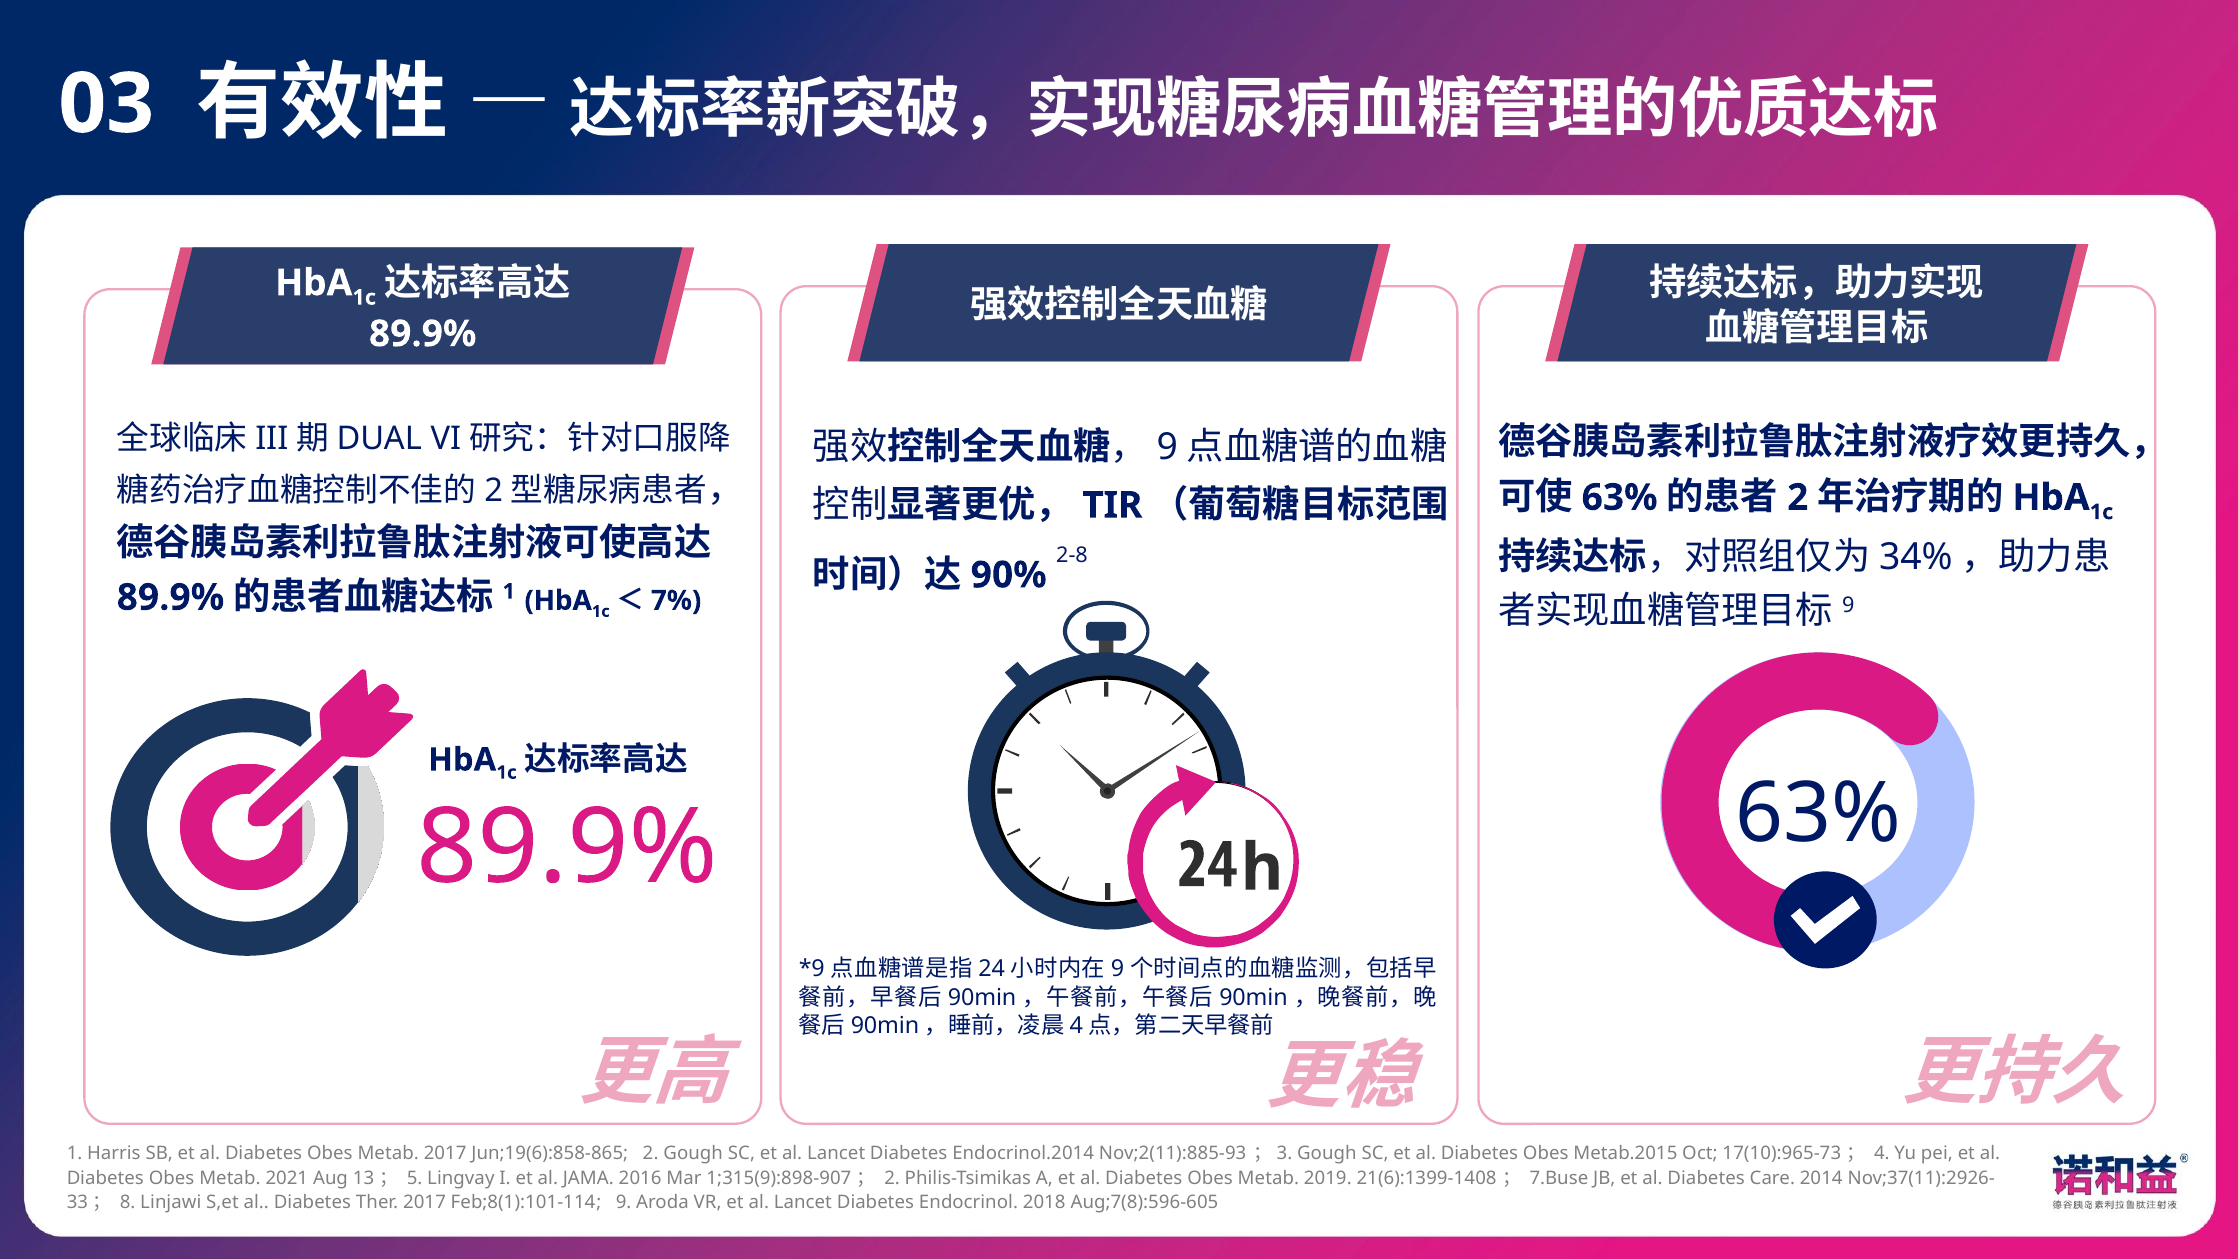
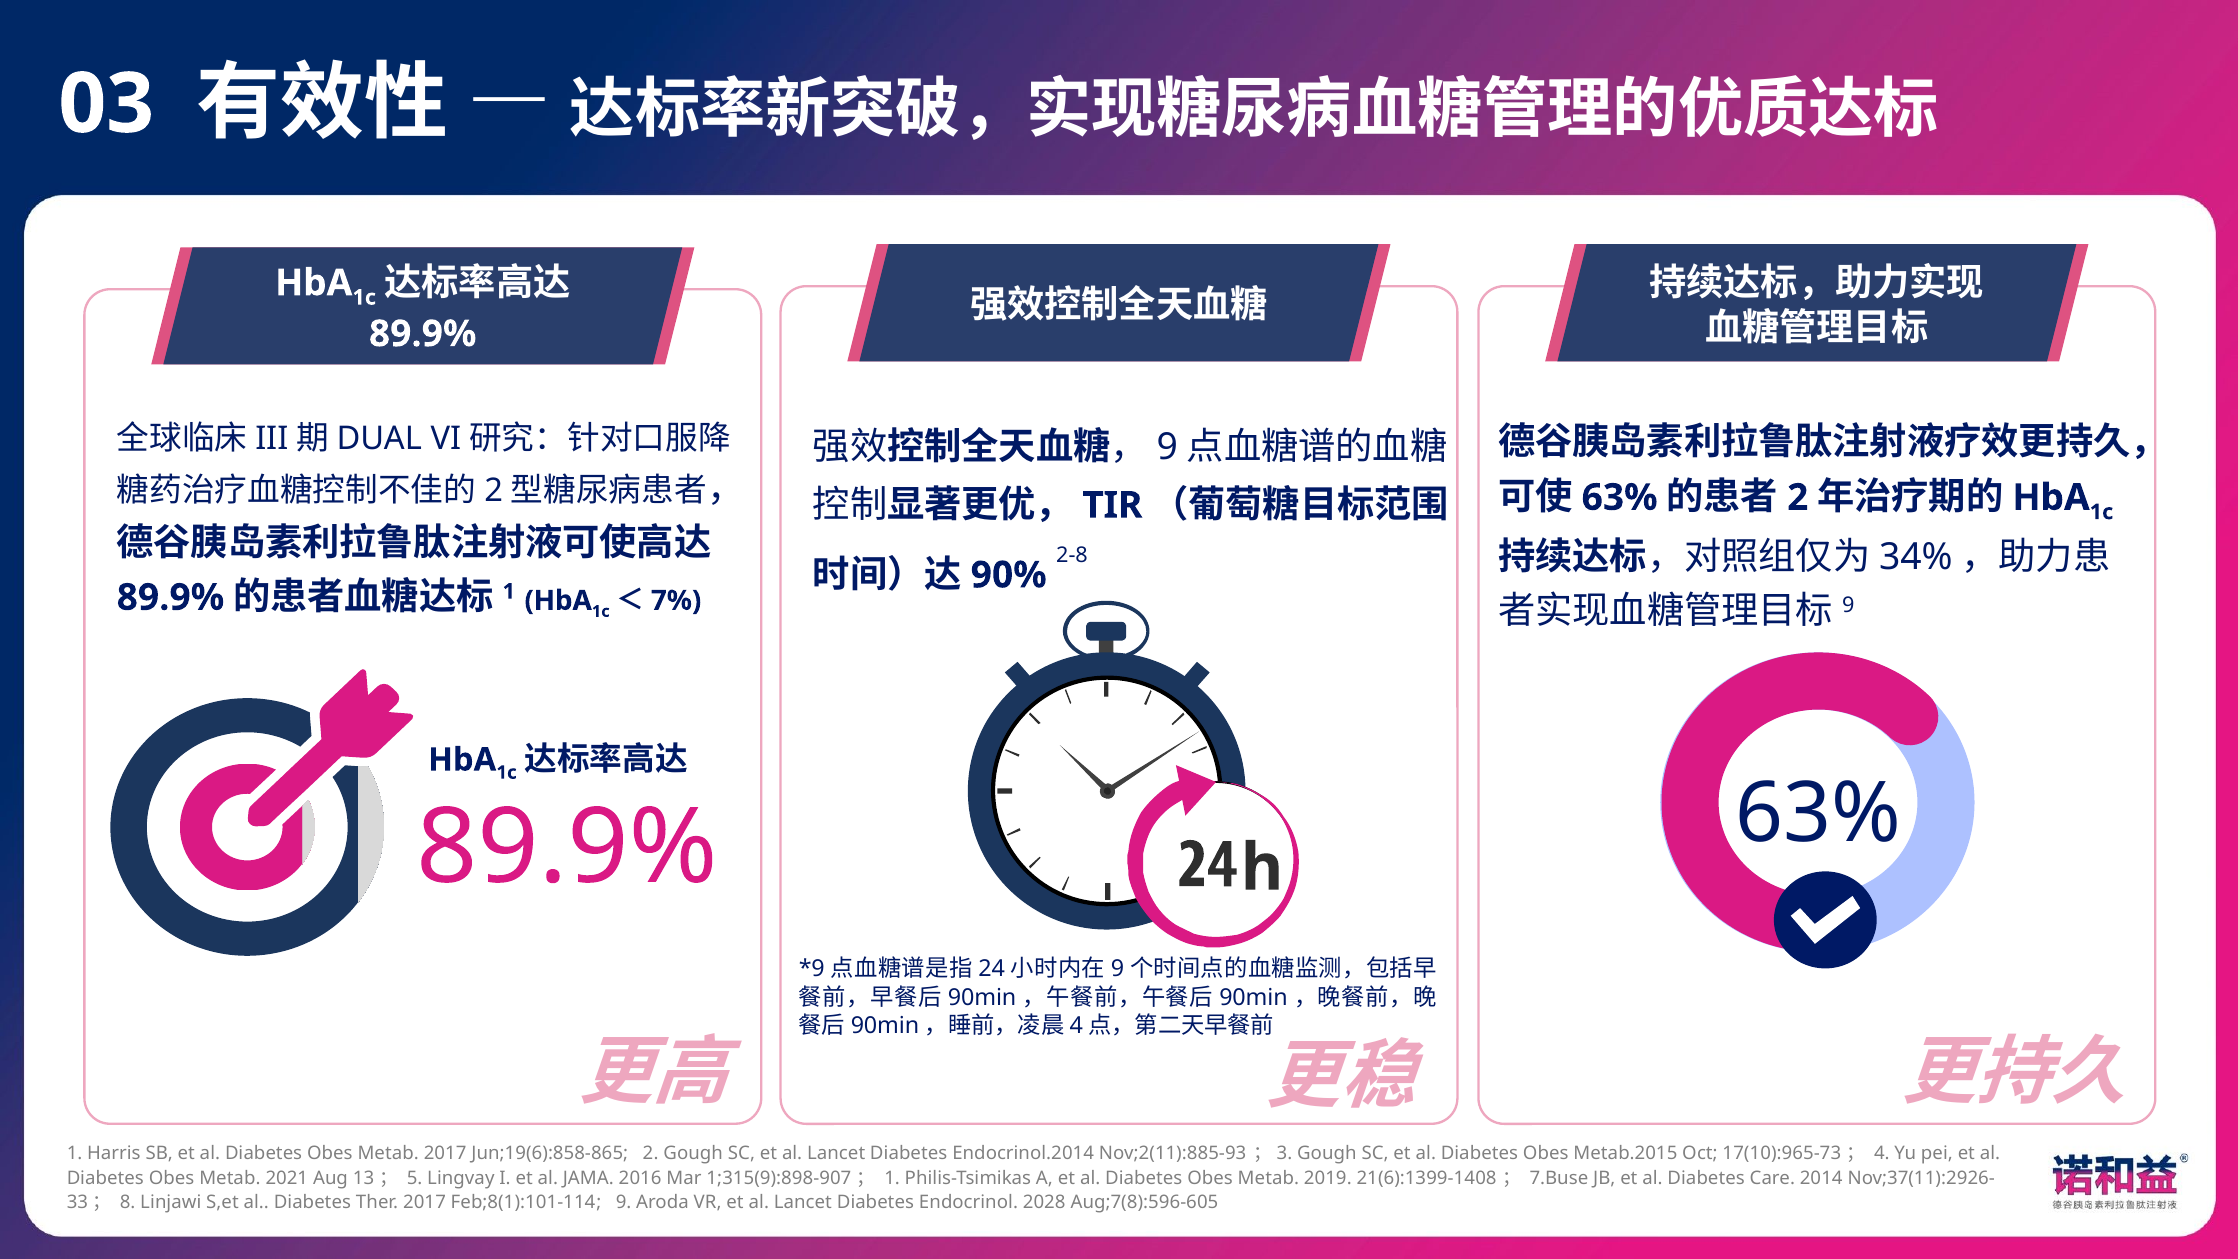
2: 2 -> 1 (892, 1178)
2018: 2018 -> 2028 (1044, 1202)
